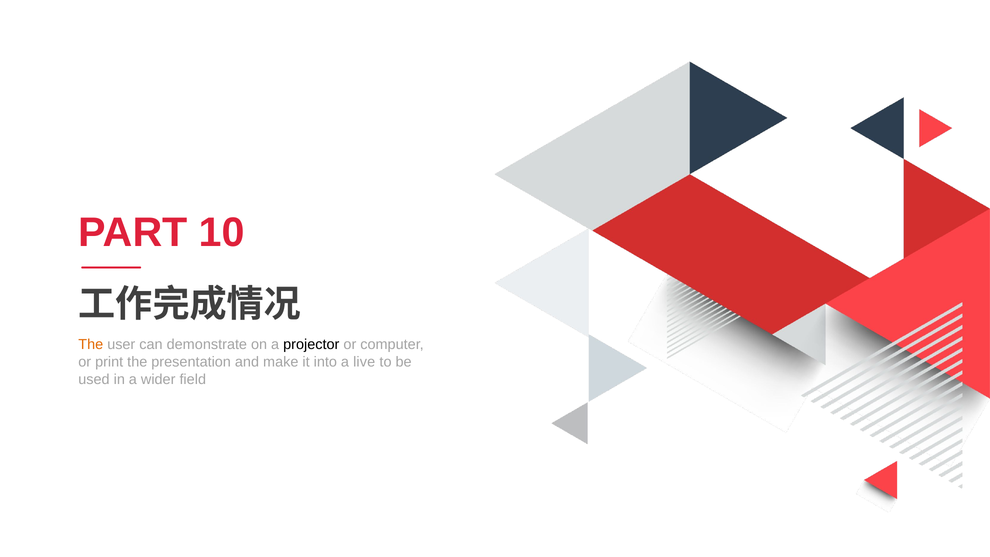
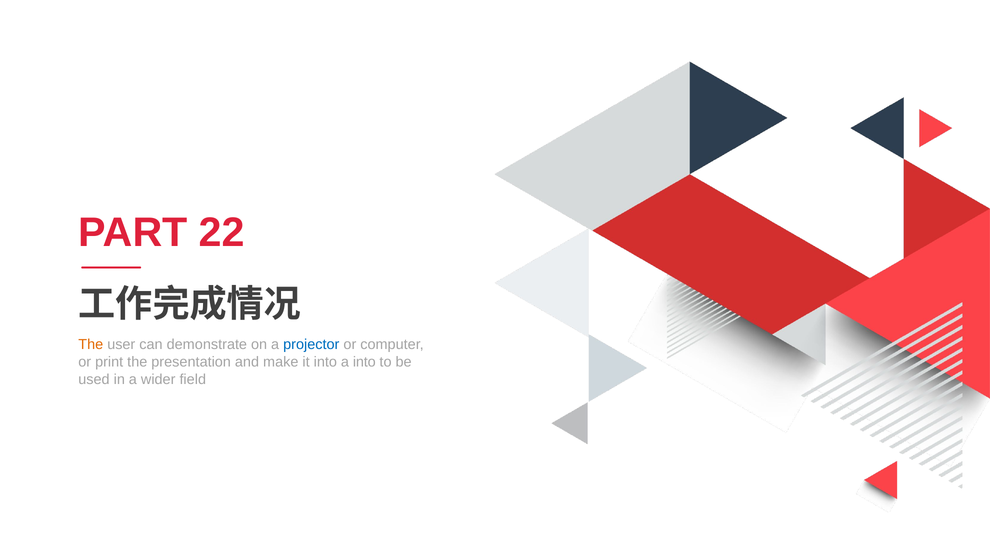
10: 10 -> 22 (222, 233)
projector colour: black -> blue (311, 345)
a live: live -> into (364, 362)
